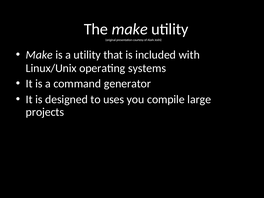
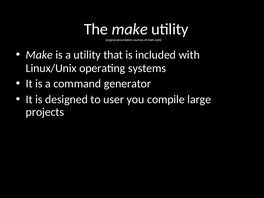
uses: uses -> user (114, 99)
